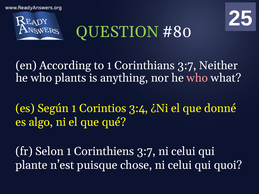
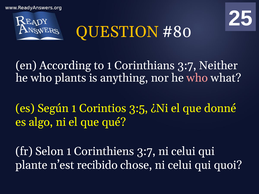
QUESTION colour: light green -> yellow (117, 32)
3:4: 3:4 -> 3:5 (138, 108)
puisque: puisque -> recibido (97, 165)
